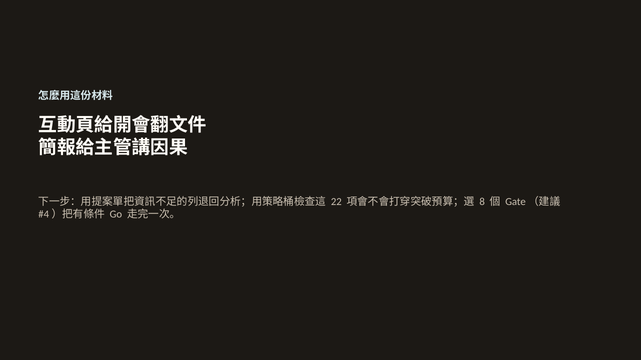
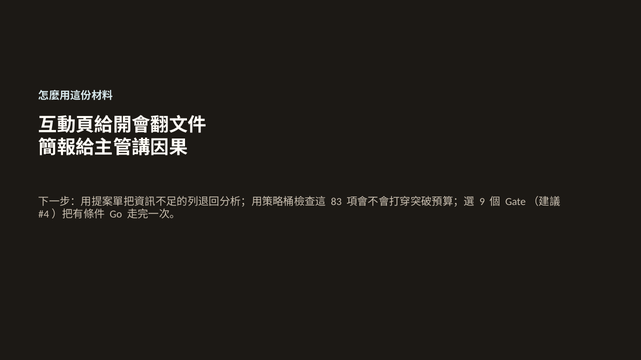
22: 22 -> 83 (336, 202)
8: 8 -> 9 (482, 202)
